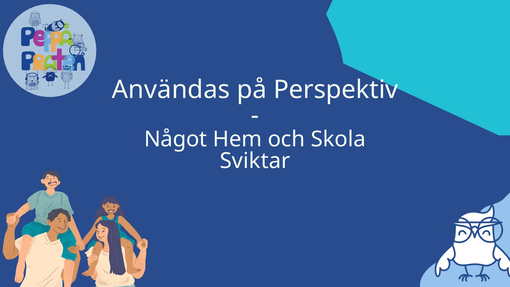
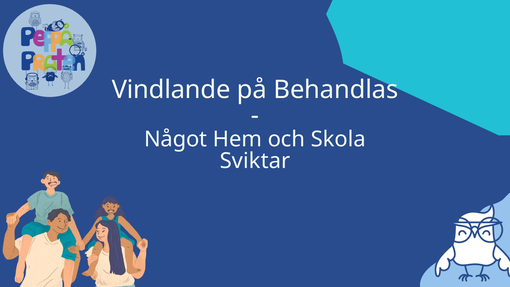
Användas: Användas -> Vindlande (171, 90)
Perspektiv: Perspektiv -> Behandlas (336, 90)
